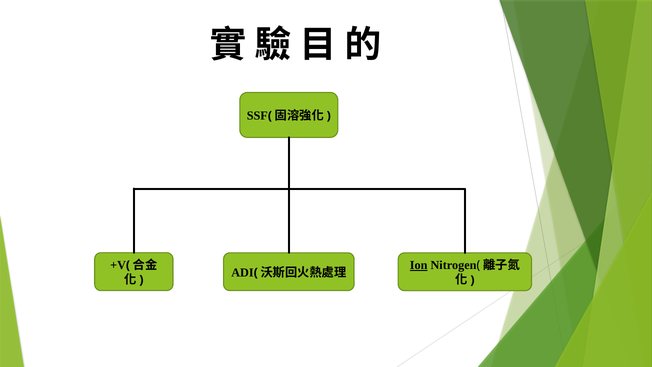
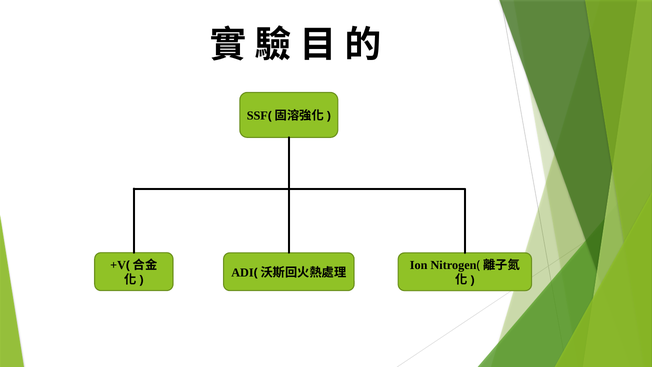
Ion underline: present -> none (419, 265)
